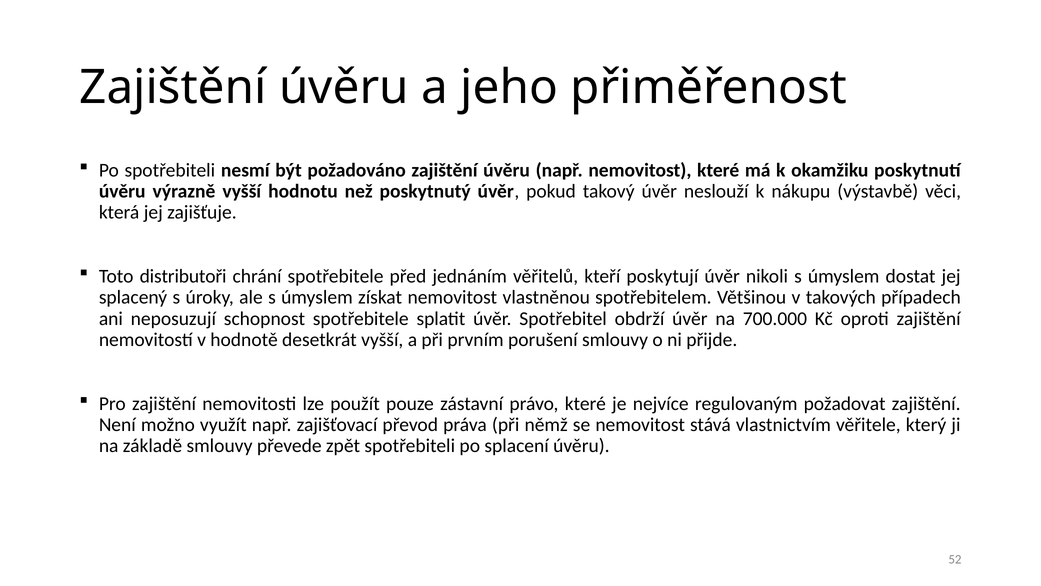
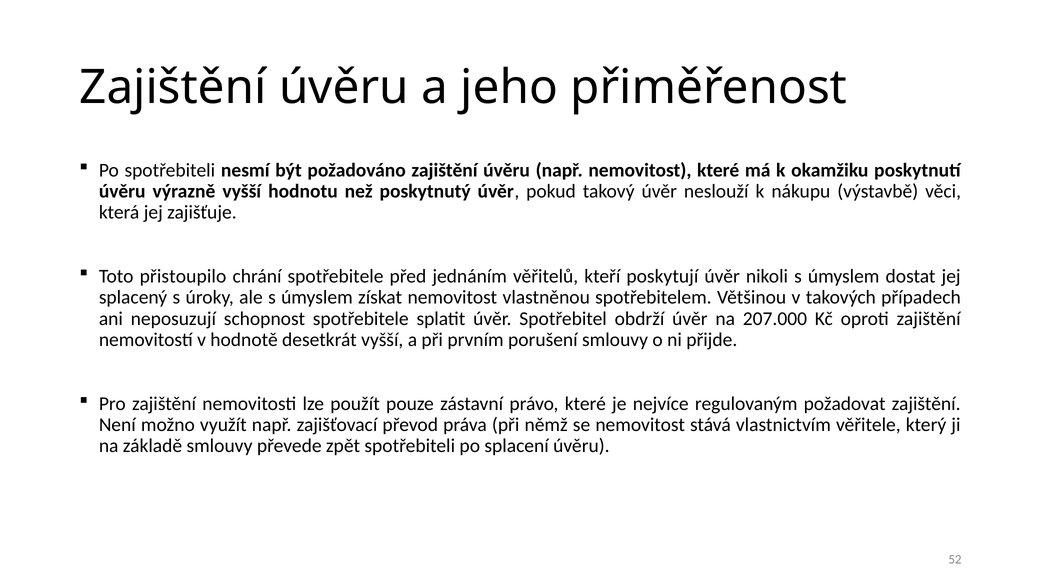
distributoři: distributoři -> přistoupilo (183, 276)
700.000: 700.000 -> 207.000 (775, 318)
